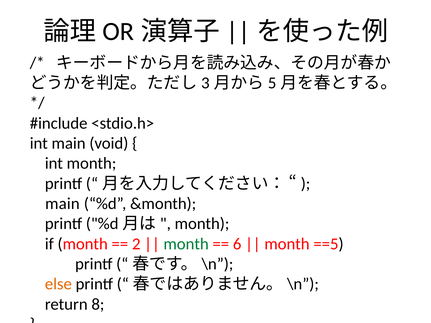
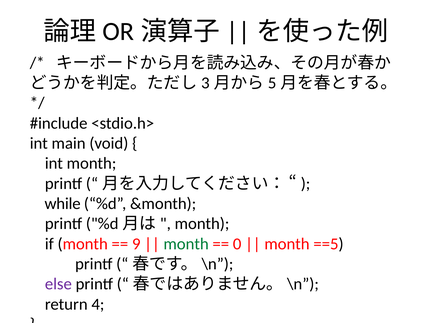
main: main -> while (63, 204)
2: 2 -> 9 (136, 244)
6: 6 -> 0 (237, 244)
else colour: orange -> purple (58, 284)
8: 8 -> 4 (98, 304)
